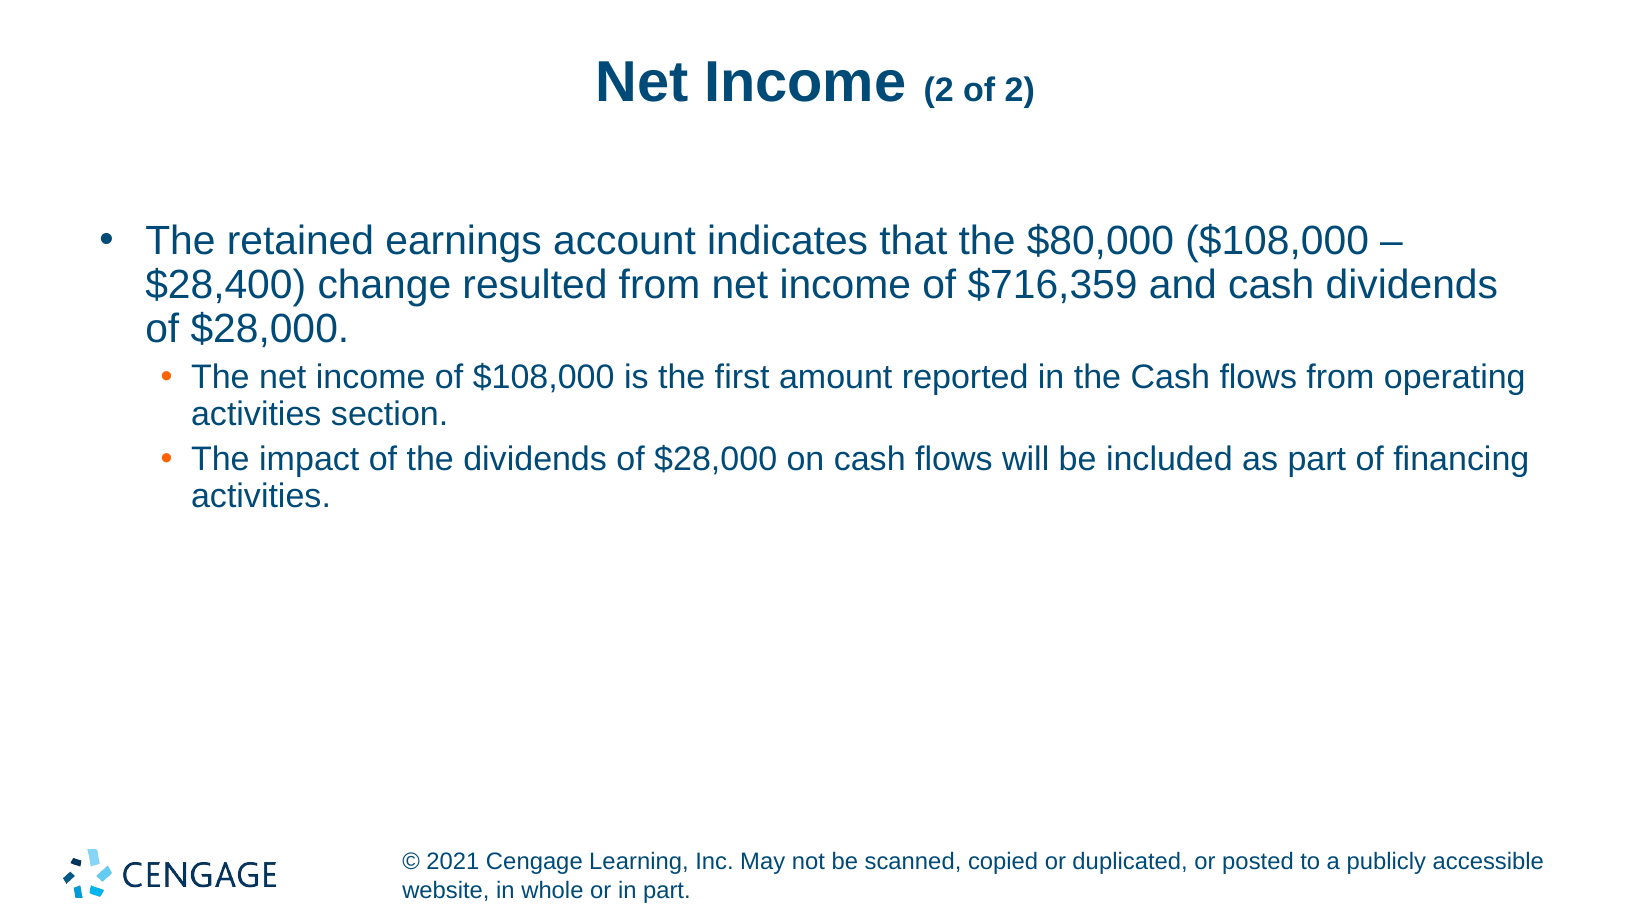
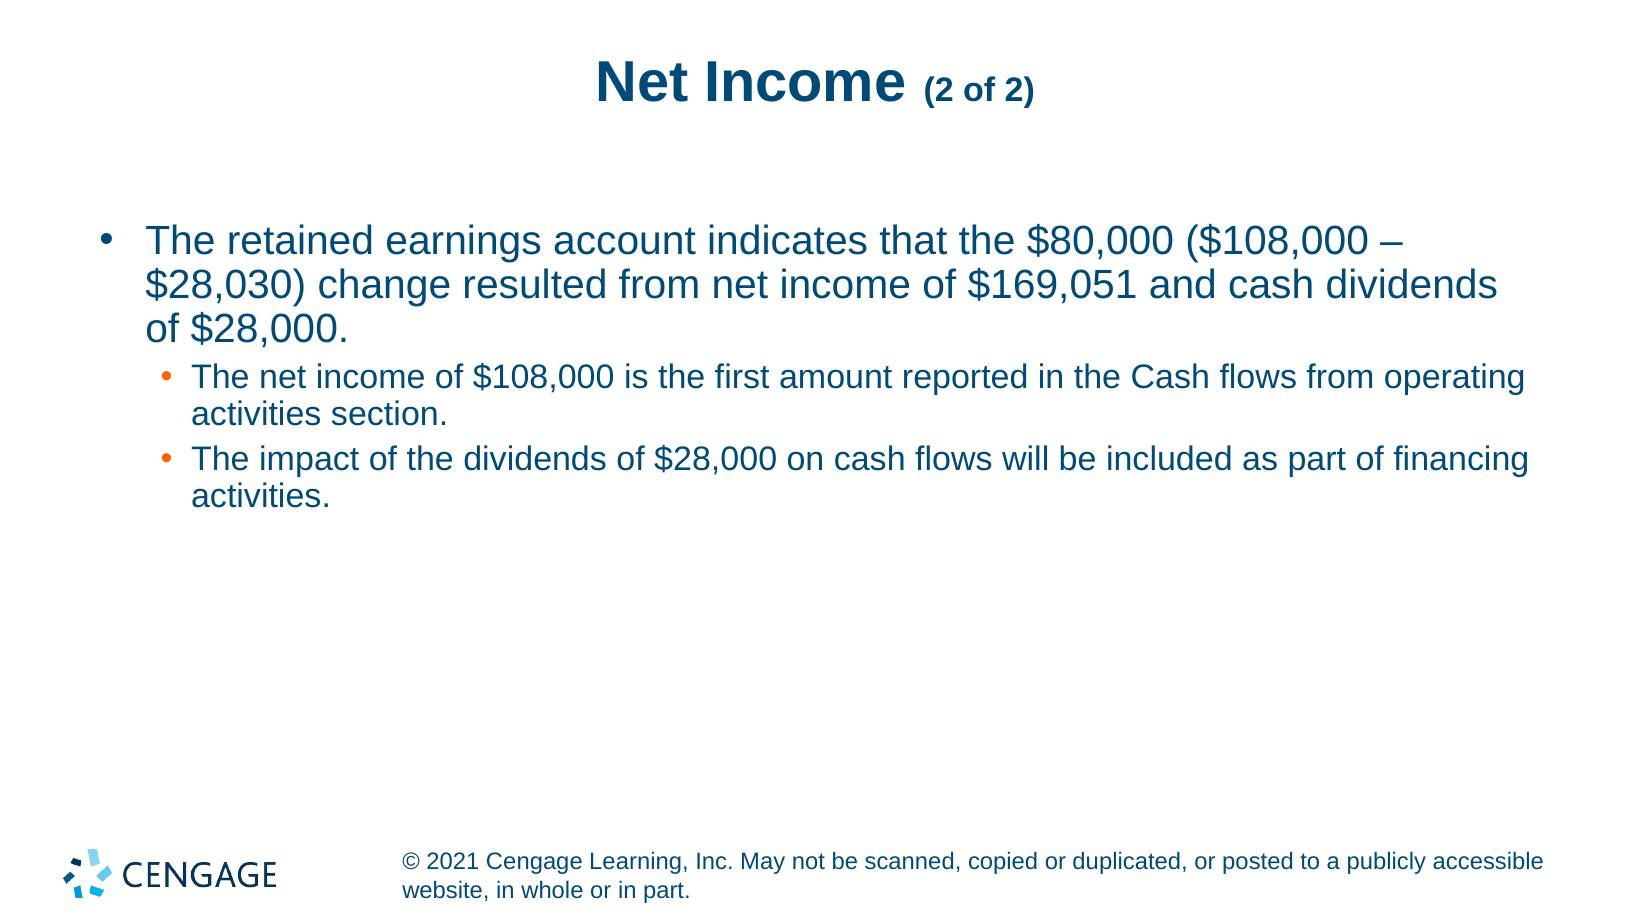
$28,400: $28,400 -> $28,030 (226, 285)
$716,359: $716,359 -> $169,051 (1053, 285)
